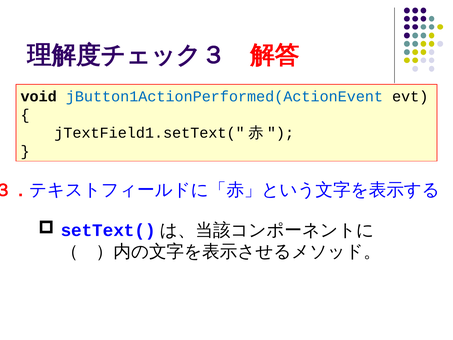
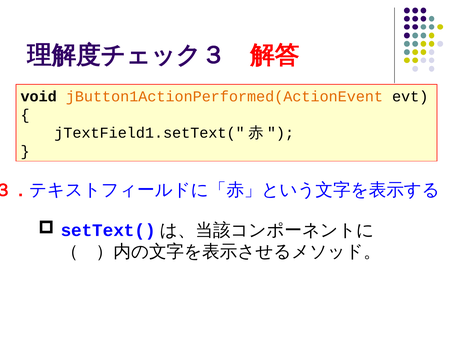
jButton1ActionPerformed(ActionEvent colour: blue -> orange (224, 97)
